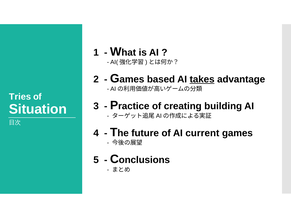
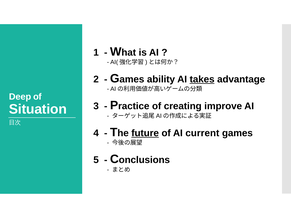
based: based -> ability (161, 79)
Tries: Tries -> Deep (20, 97)
building: building -> improve (223, 106)
future underline: none -> present (145, 133)
